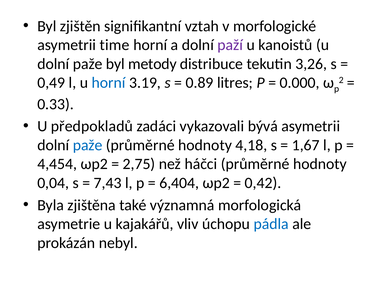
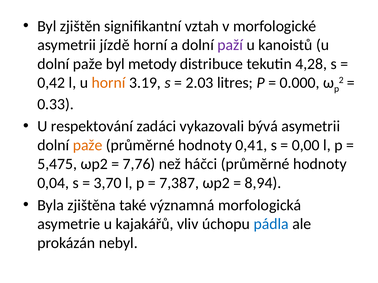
time: time -> jízdě (115, 45)
3,26: 3,26 -> 4,28 (311, 64)
0,49: 0,49 -> 0,42 (51, 83)
horní colour: blue -> orange (109, 83)
0.89: 0.89 -> 2.03 (200, 83)
předpokladů: předpokladů -> respektování (92, 127)
paže colour: blue -> orange (88, 145)
4,18: 4,18 -> 0,41 (251, 145)
1,67: 1,67 -> 0,00 (306, 145)
4,454: 4,454 -> 5,475 (57, 164)
2,75: 2,75 -> 7,76 (139, 164)
7,43: 7,43 -> 3,70 (108, 183)
6,404: 6,404 -> 7,387 (179, 183)
0,42: 0,42 -> 8,94 (263, 183)
